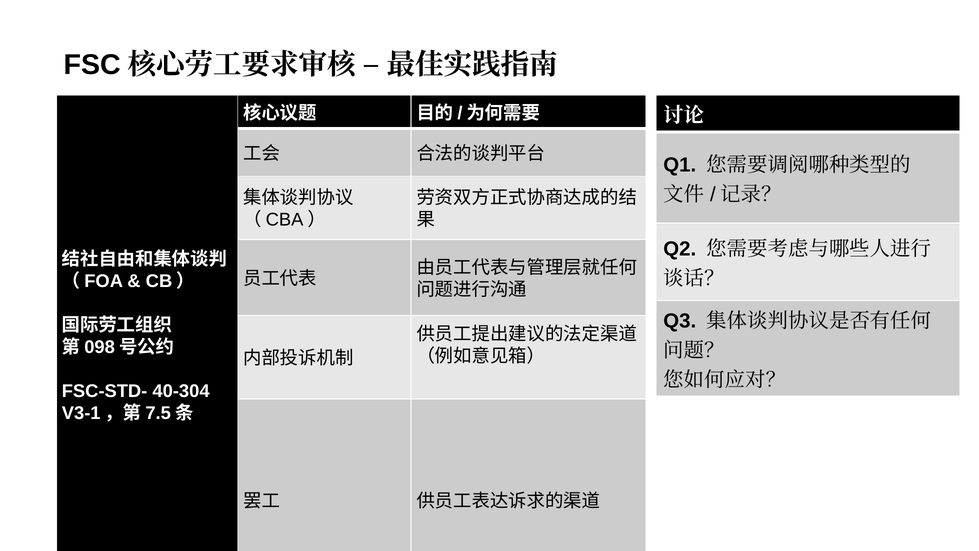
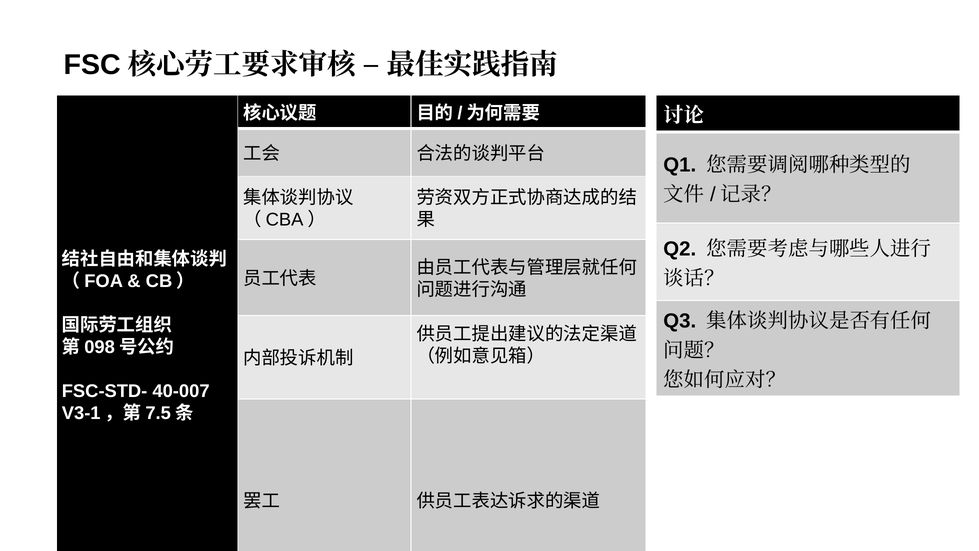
40-304: 40-304 -> 40-007 (181, 391)
